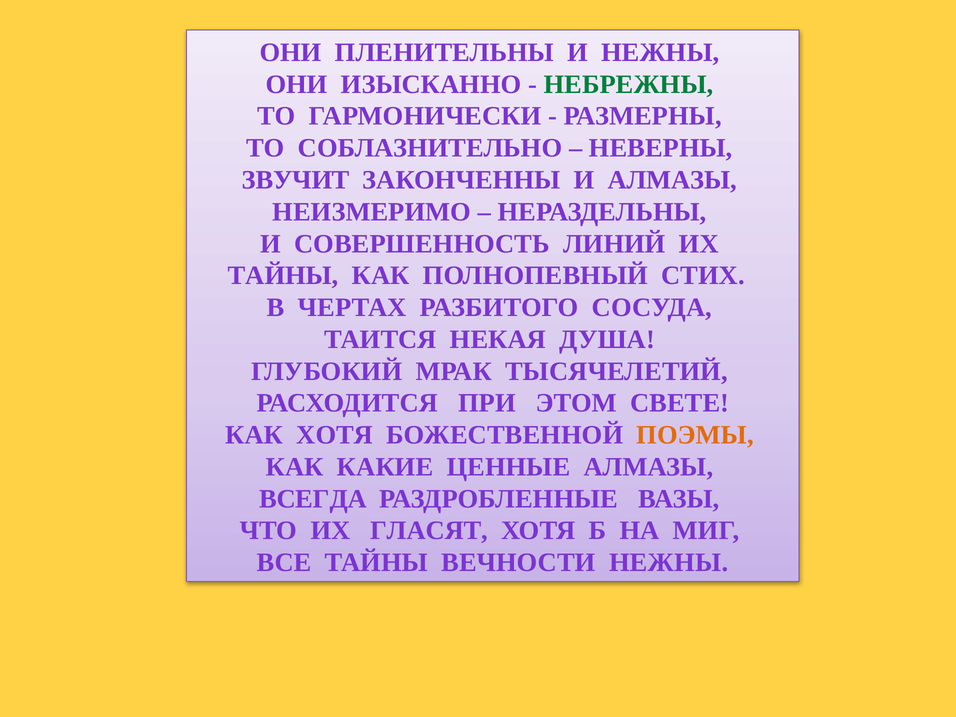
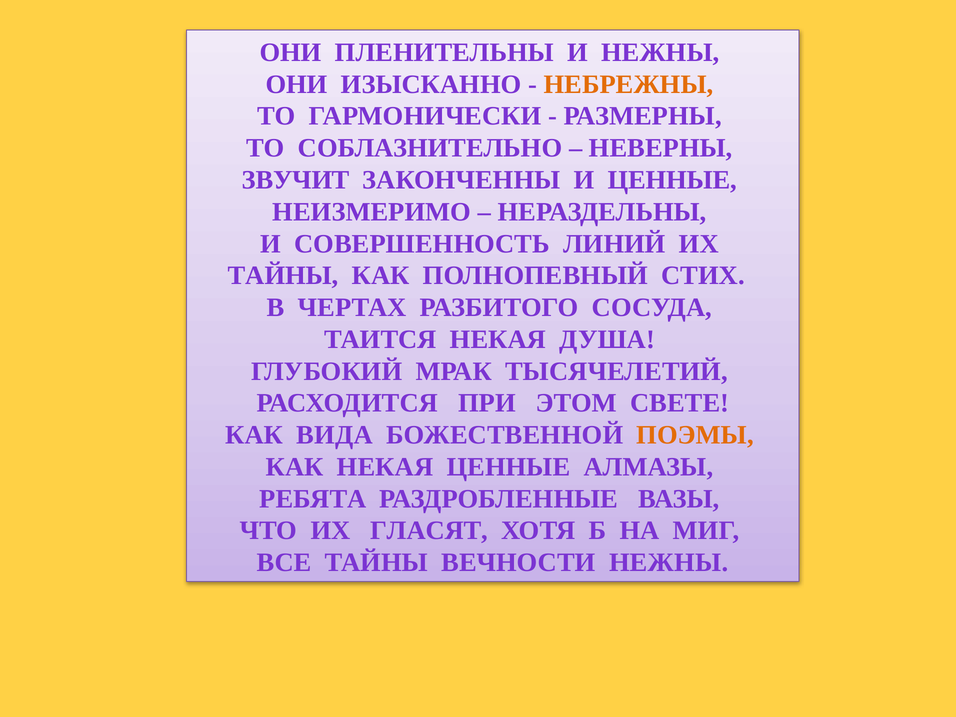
НЕБРЕЖНЫ colour: green -> orange (629, 84)
И АЛМАЗЫ: АЛМАЗЫ -> ЦЕННЫЕ (672, 180)
КАК ХОТЯ: ХОТЯ -> ВИДА (335, 435)
КАК КАКИЕ: КАКИЕ -> НЕКАЯ (385, 467)
ВСЕГДА: ВСЕГДА -> РЕБЯТА (313, 499)
